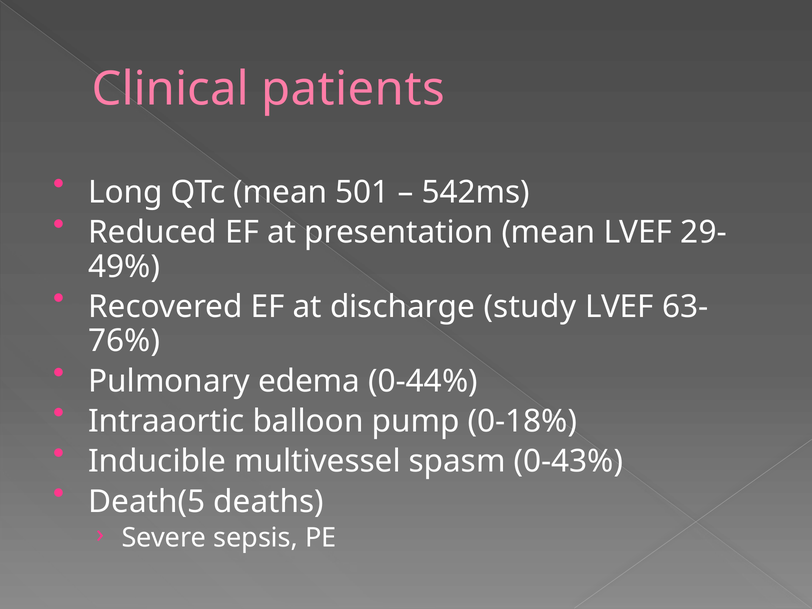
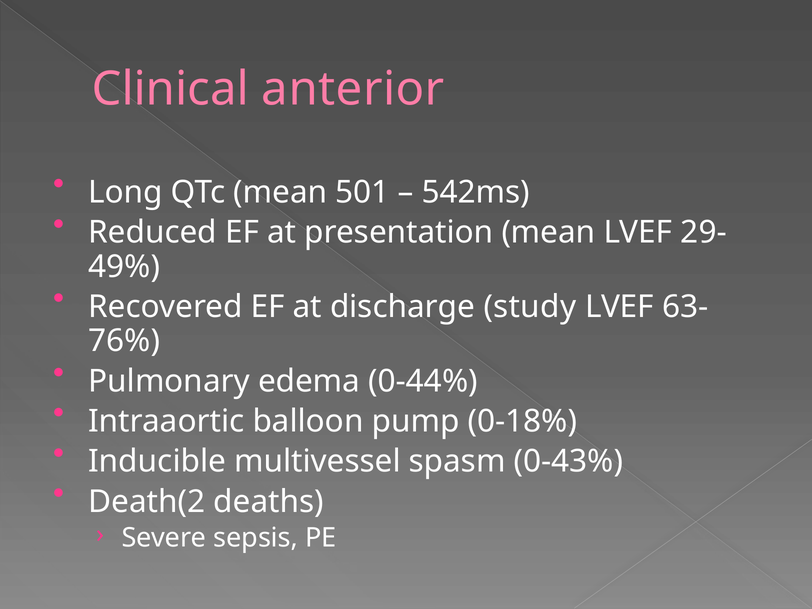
patients: patients -> anterior (353, 89)
Death(5: Death(5 -> Death(2 (147, 502)
